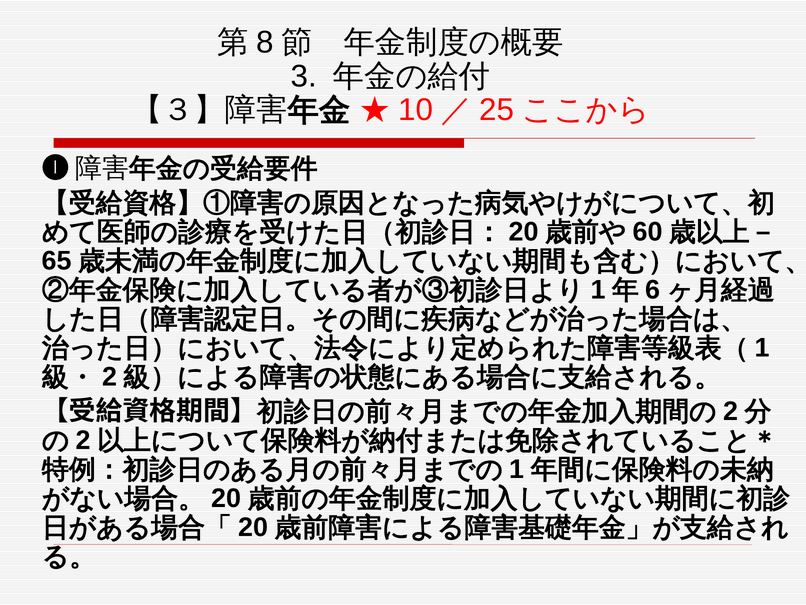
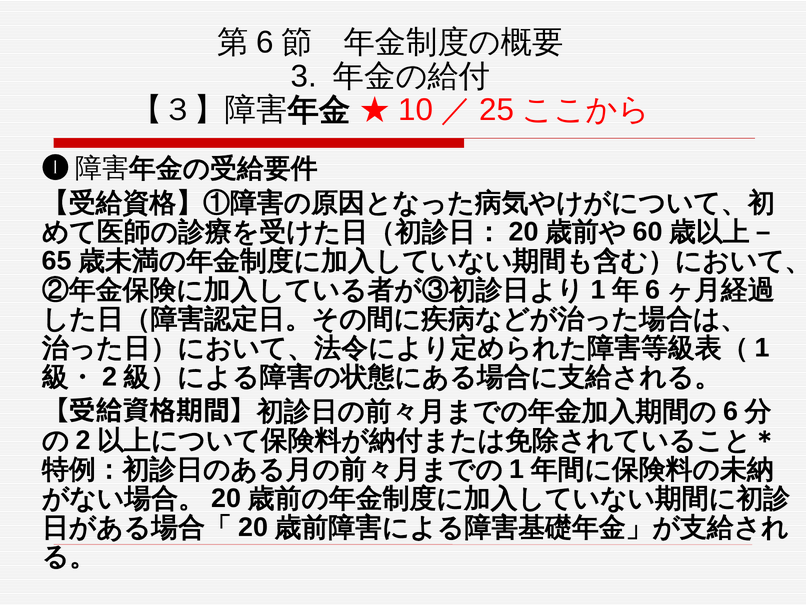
8: 8 -> 6 (265, 42)
2: 2 -> 6 (731, 411)
